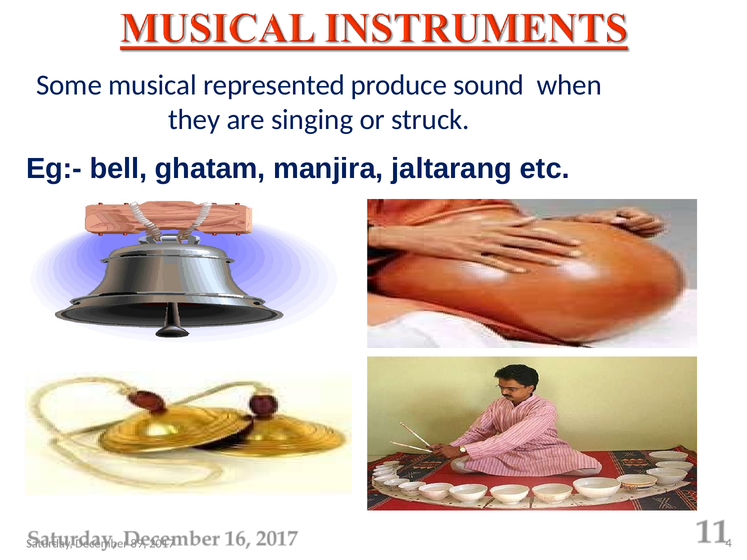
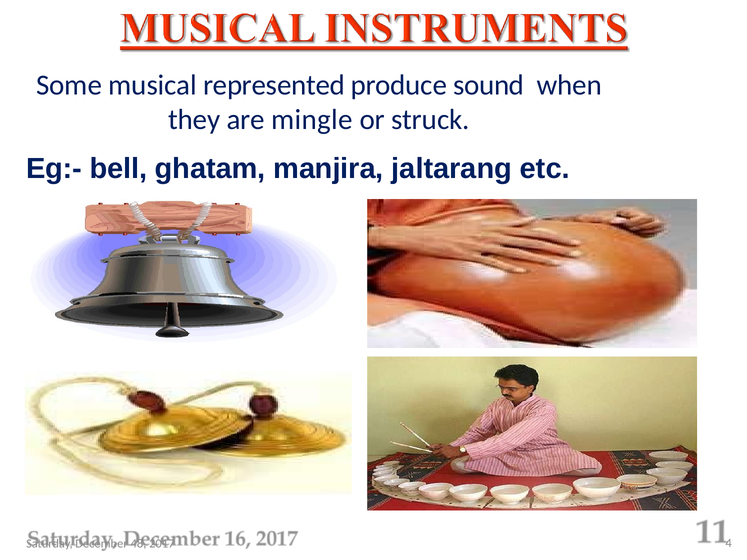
singing: singing -> mingle (312, 120)
89: 89 -> 48 (138, 544)
